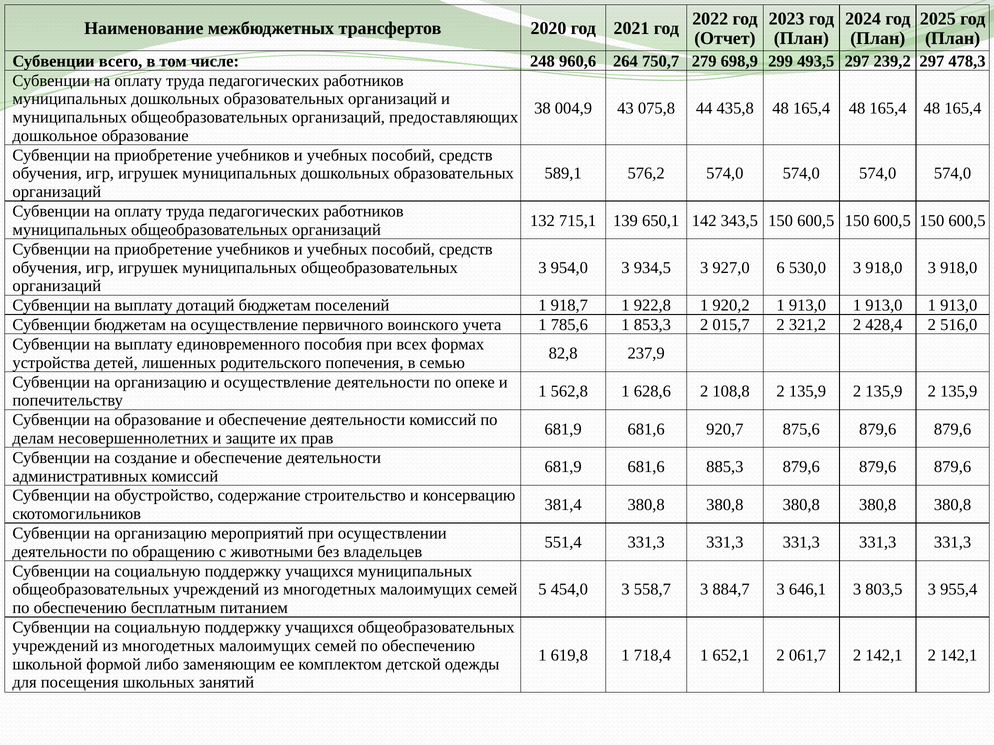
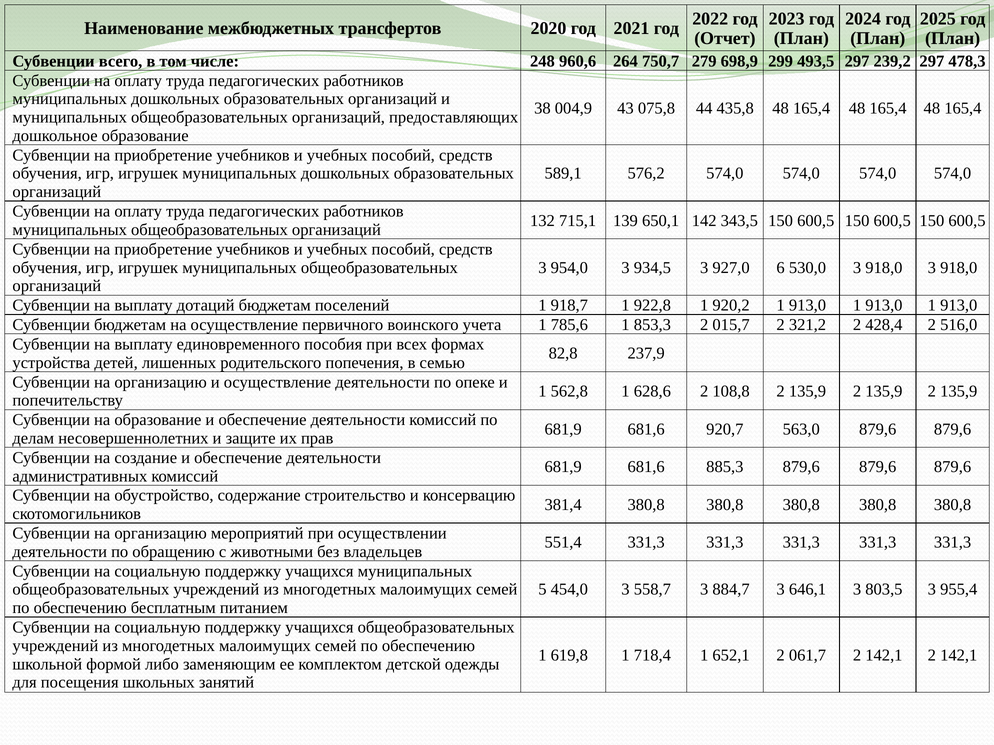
875,6: 875,6 -> 563,0 (801, 429)
